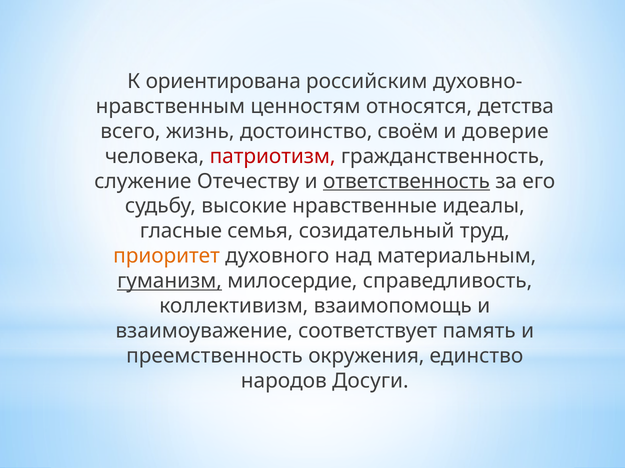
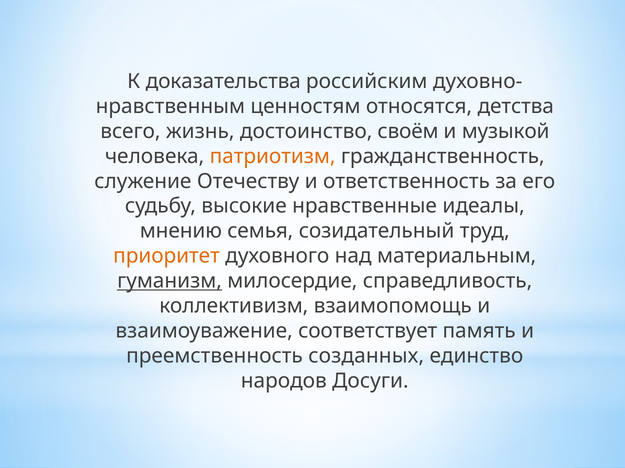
ориентирована: ориентирована -> доказательства (223, 81)
доверие: доверие -> музыкой (506, 131)
патриотизм colour: red -> orange (273, 156)
ответственность underline: present -> none (406, 181)
гласные: гласные -> мнению (181, 231)
окружения: окружения -> созданных (366, 356)
